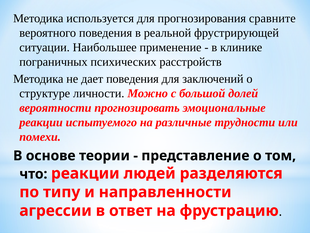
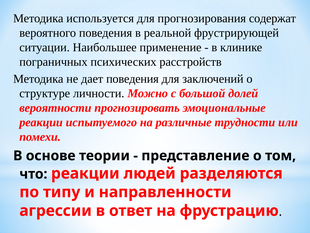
сравните: сравните -> содержат (272, 18)
